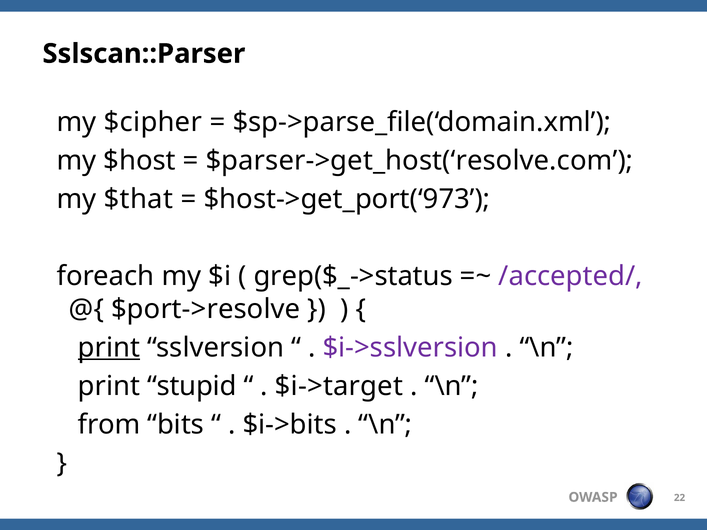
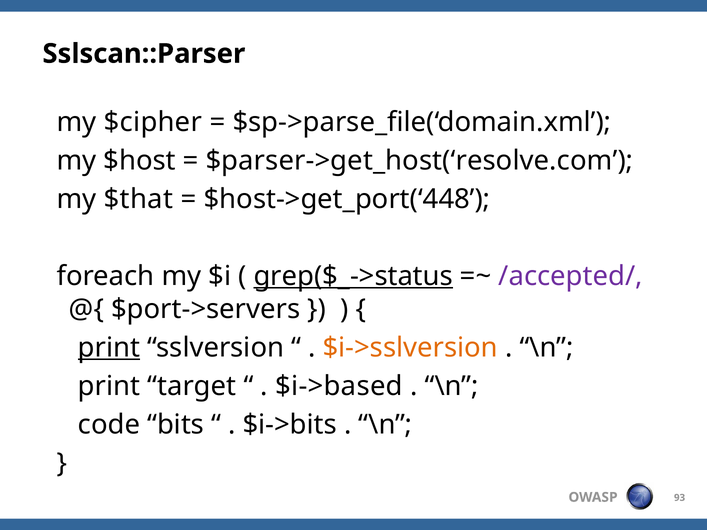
$host->get_port(‘973: $host->get_port(‘973 -> $host->get_port(‘448 (347, 199)
grep($_->status underline: none -> present (353, 276)
$port->resolve: $port->resolve -> $port->servers (206, 309)
$i->sslversion colour: purple -> orange (410, 348)
stupid: stupid -> target (192, 386)
$i->target: $i->target -> $i->based (339, 386)
from: from -> code (109, 425)
22: 22 -> 93 (680, 498)
